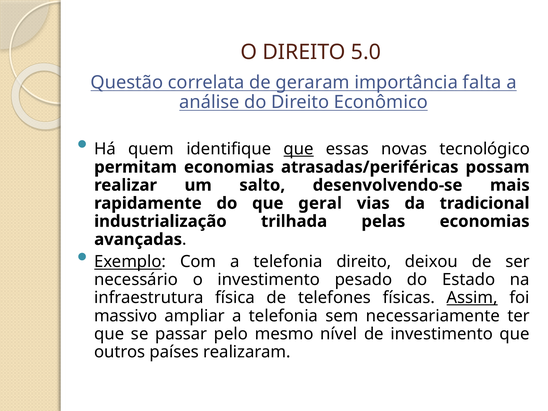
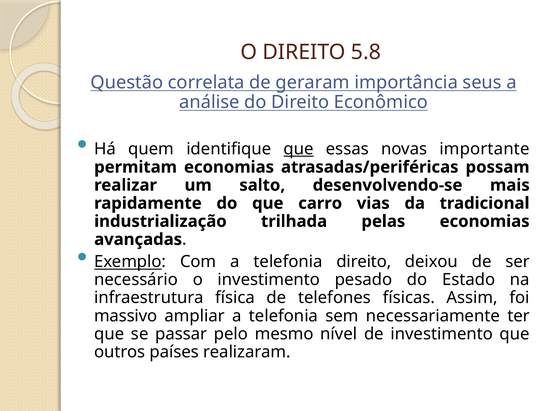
5.0: 5.0 -> 5.8 (366, 52)
falta: falta -> seus (482, 82)
tecnológico: tecnológico -> importante (485, 149)
geral: geral -> carro (320, 203)
Assim underline: present -> none (472, 298)
